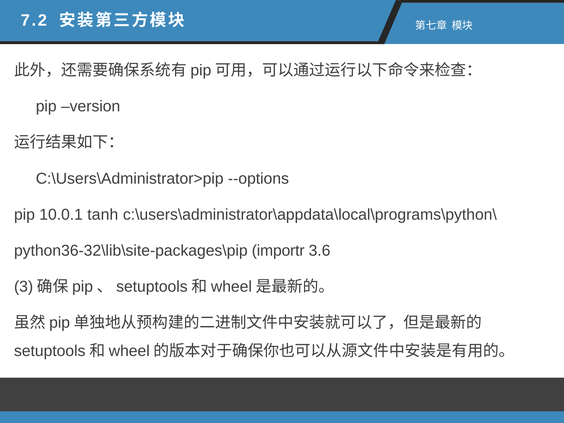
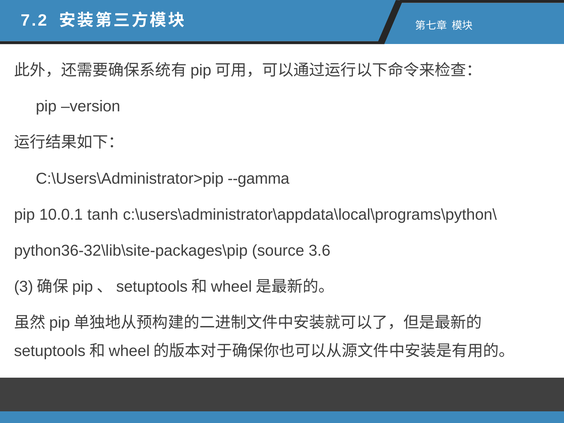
--options: --options -> --gamma (259, 179)
importr: importr -> source (278, 251)
